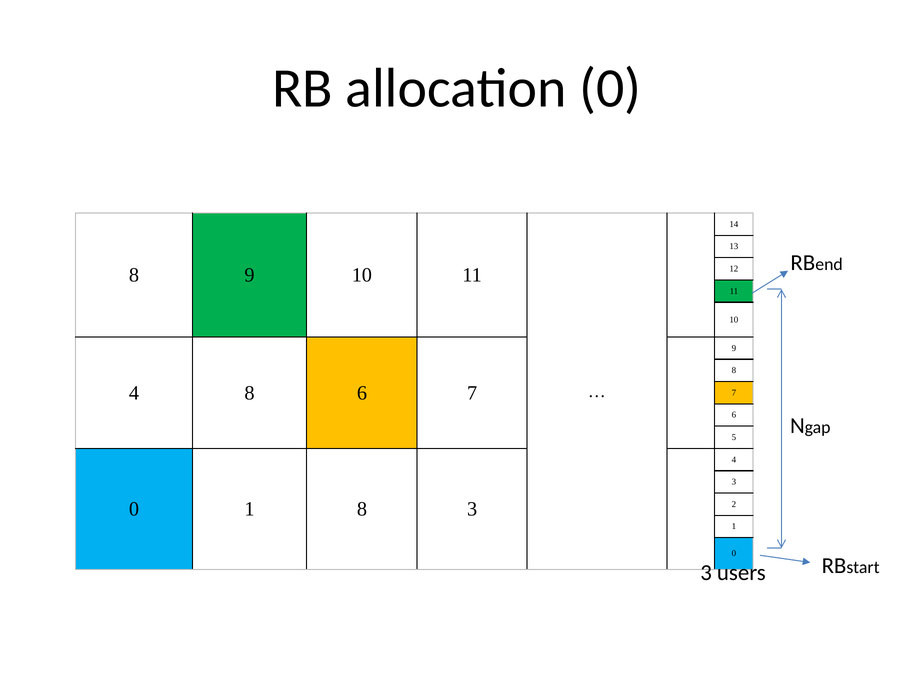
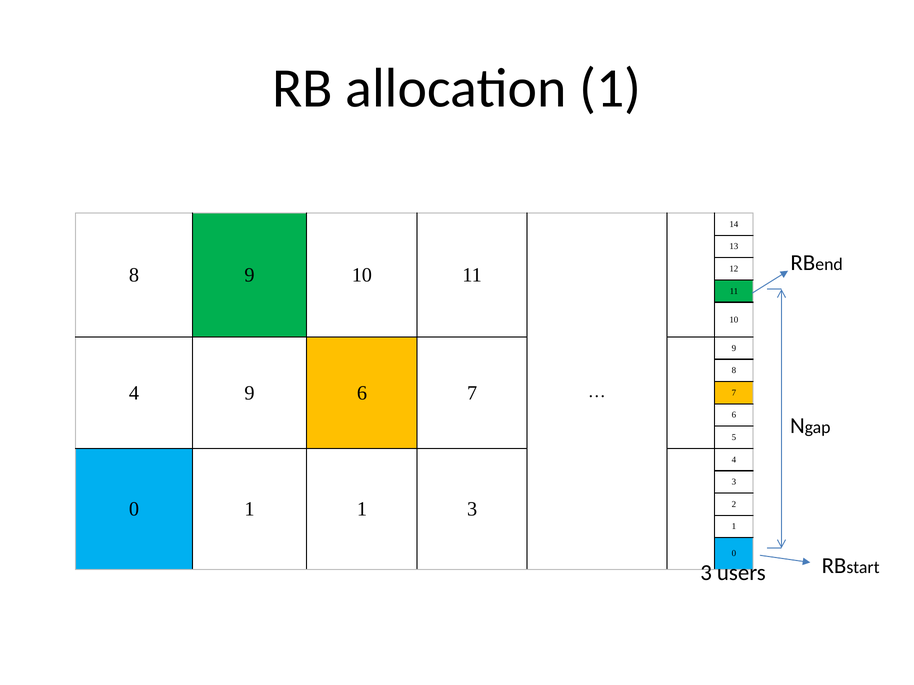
allocation 0: 0 -> 1 (610, 88)
4 8: 8 -> 9 (250, 393)
1 8: 8 -> 1 (362, 509)
